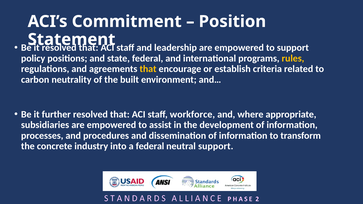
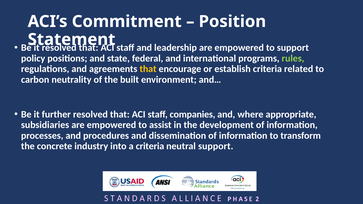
rules colour: yellow -> light green (293, 58)
workforce: workforce -> companies (192, 114)
a federal: federal -> criteria (150, 146)
